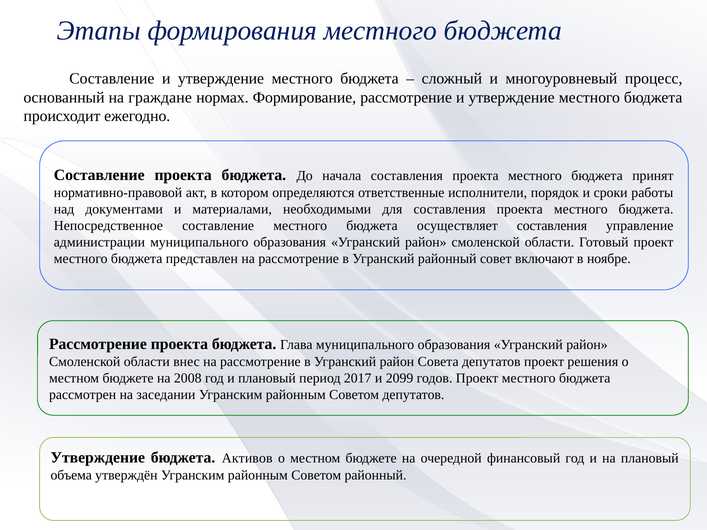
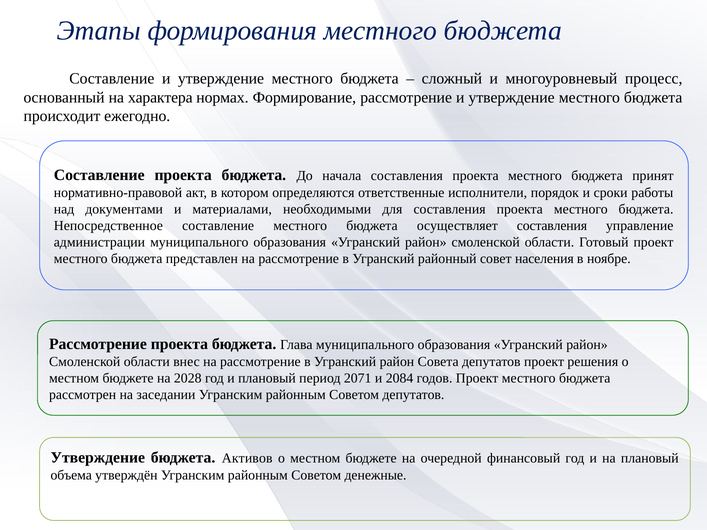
граждане: граждане -> характера (160, 98)
включают: включают -> населения (544, 259)
2008: 2008 -> 2028 (188, 378)
2017: 2017 -> 2071 (358, 378)
2099: 2099 -> 2084 (400, 378)
Советом районный: районный -> денежные (376, 476)
